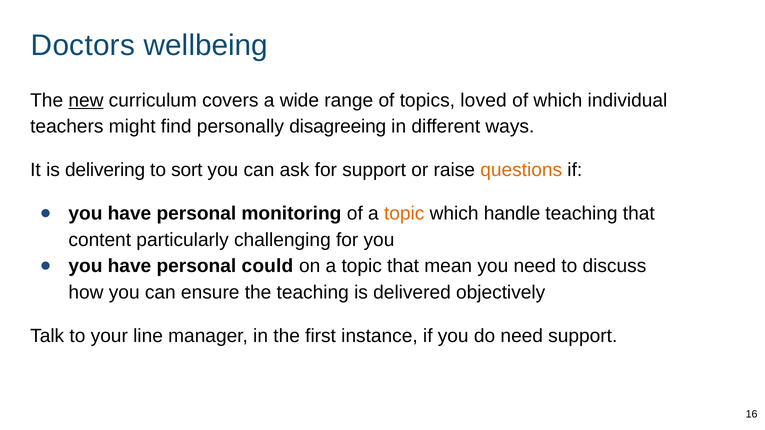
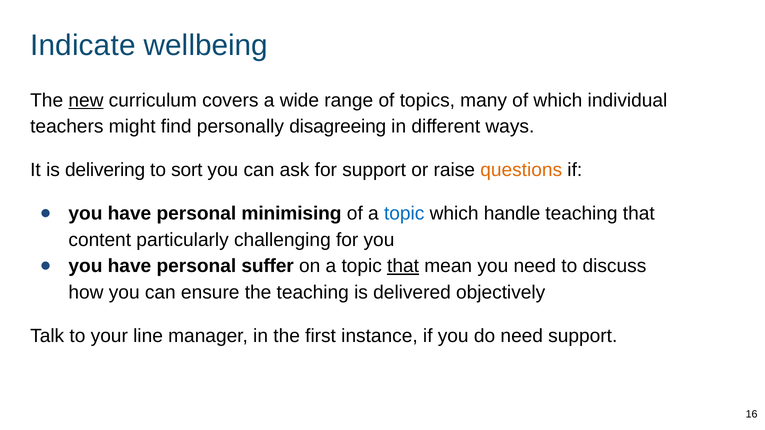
Doctors: Doctors -> Indicate (83, 46)
loved: loved -> many (484, 100)
monitoring: monitoring -> minimising (291, 214)
topic colour: orange -> blue (404, 214)
could: could -> suffer (268, 266)
that underline: none -> present (403, 266)
